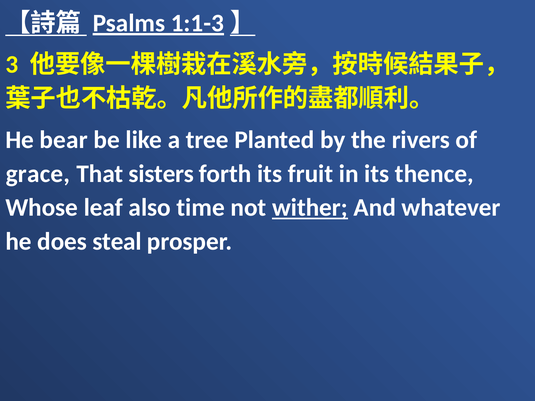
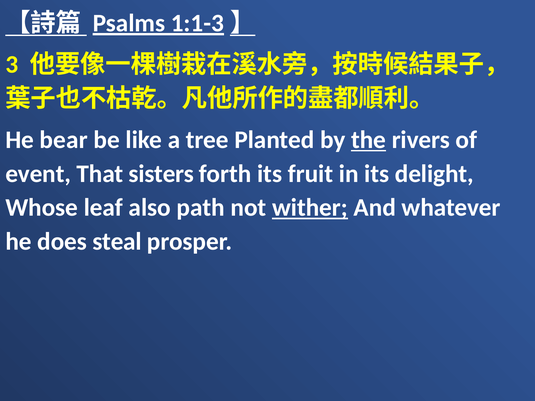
the underline: none -> present (369, 140)
grace: grace -> event (38, 174)
thence: thence -> delight (434, 174)
time: time -> path (201, 208)
